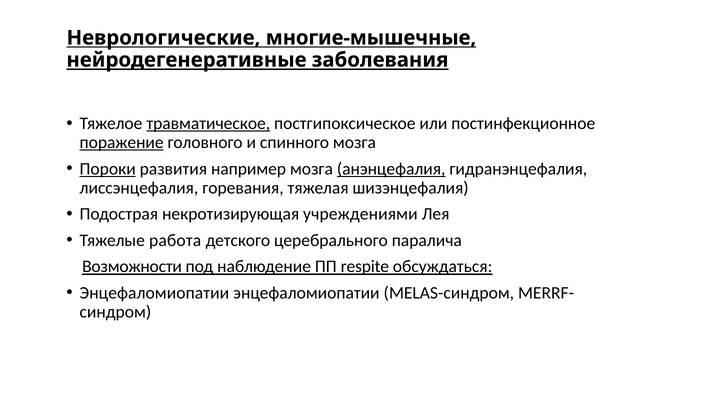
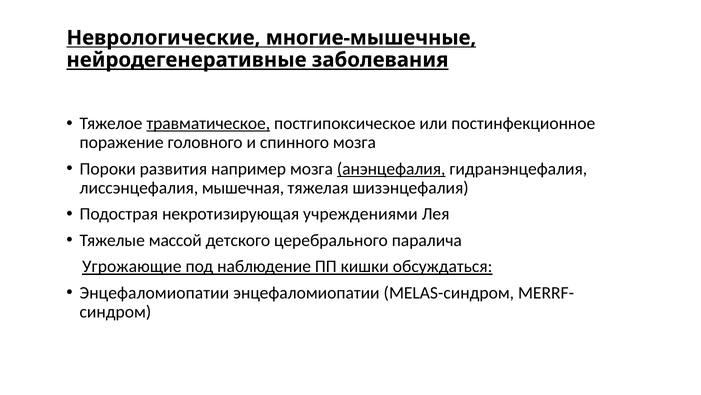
поражение underline: present -> none (122, 142)
Пороки underline: present -> none (108, 169)
горевания: горевания -> мышечная (243, 187)
работа: работа -> массой (175, 240)
Возможности: Возможности -> Угрожающие (132, 266)
respite: respite -> кишки (365, 266)
